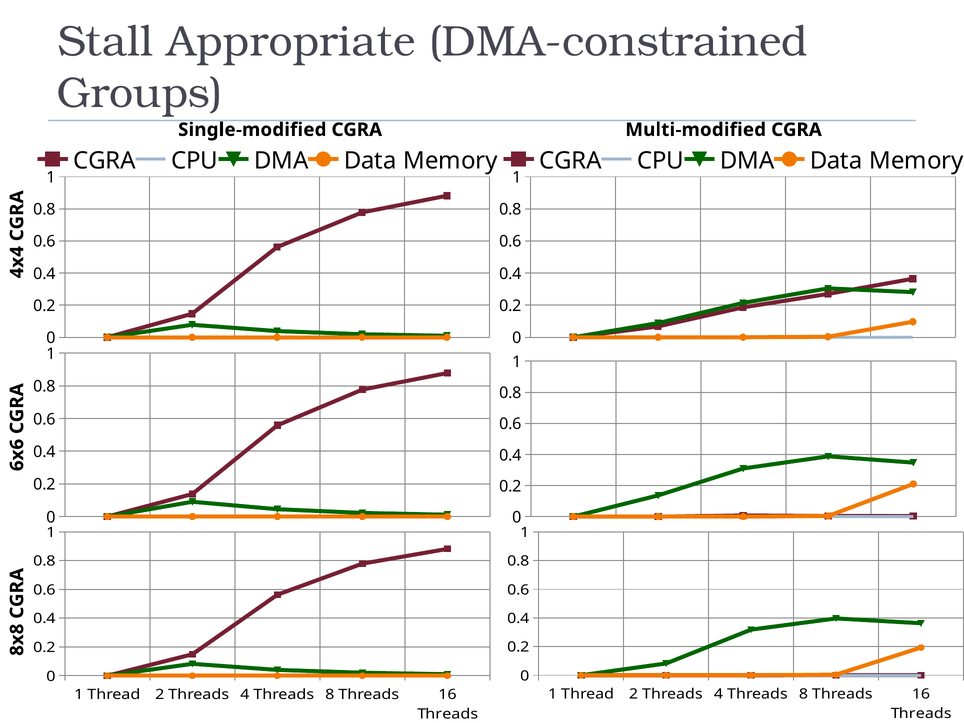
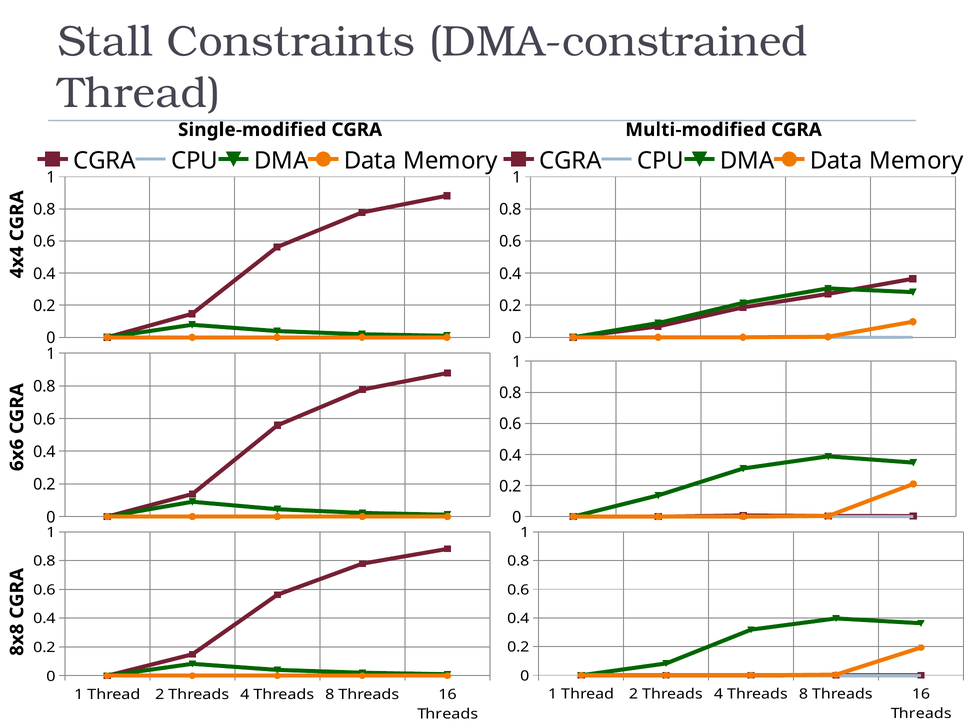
Appropriate: Appropriate -> Constraints (291, 42)
Groups: Groups -> Thread (139, 93)
